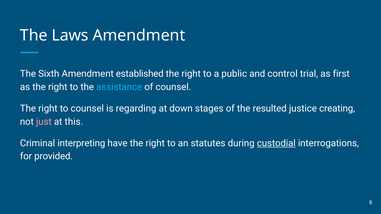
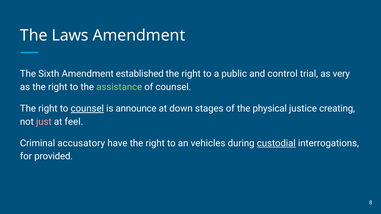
first: first -> very (341, 74)
assistance colour: light blue -> light green (119, 87)
counsel underline: none -> present (87, 109)
regarding: regarding -> announce (136, 109)
resulted: resulted -> physical (270, 109)
this: this -> feel (74, 122)
interpreting: interpreting -> accusatory (81, 143)
statutes: statutes -> vehicles (208, 143)
